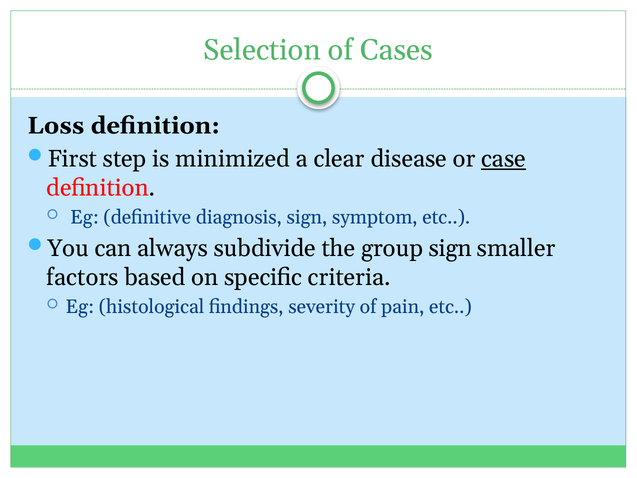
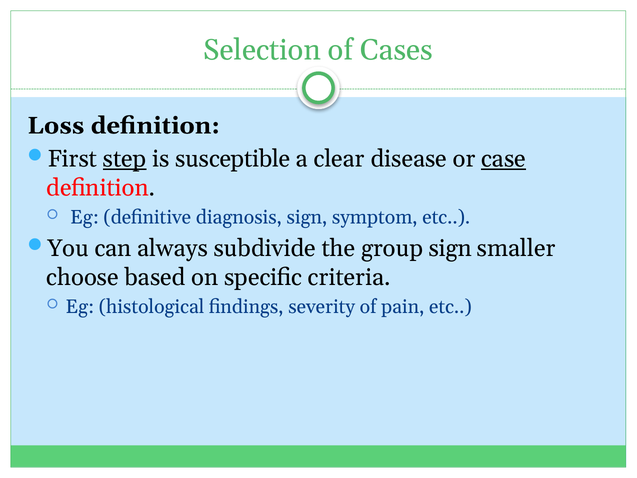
step underline: none -> present (125, 159)
minimized: minimized -> susceptible (233, 159)
factors: factors -> choose (83, 277)
